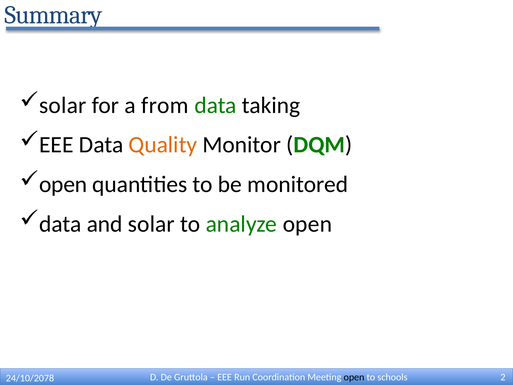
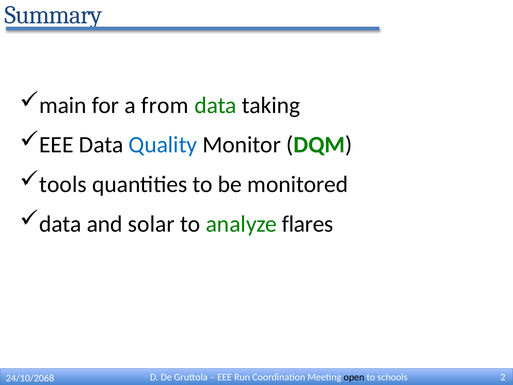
solar: solar -> main (63, 105)
Quality colour: orange -> blue (163, 145)
open: open -> tools (63, 184)
analyze open: open -> flares (308, 224)
24/10/2078: 24/10/2078 -> 24/10/2068 (30, 378)
